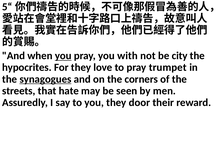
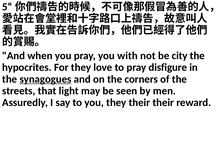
you underline: present -> none (63, 56)
trumpet: trumpet -> disfigure (168, 67)
hate: hate -> light (69, 91)
they door: door -> their (139, 102)
